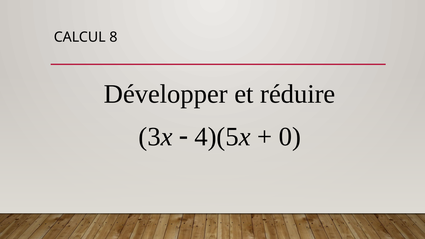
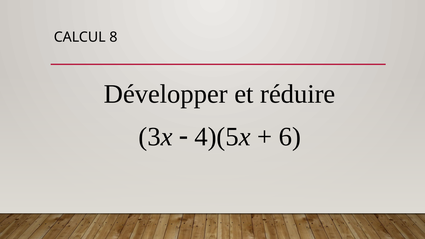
0: 0 -> 6 (290, 137)
